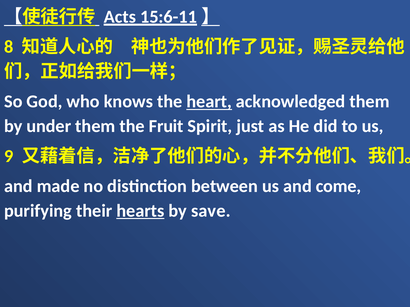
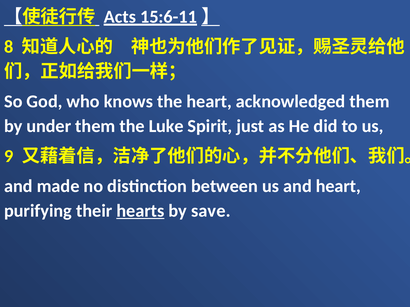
heart underline: present -> none (209, 102)
Fruit: Fruit -> Luke (166, 126)
and come: come -> heart (338, 187)
